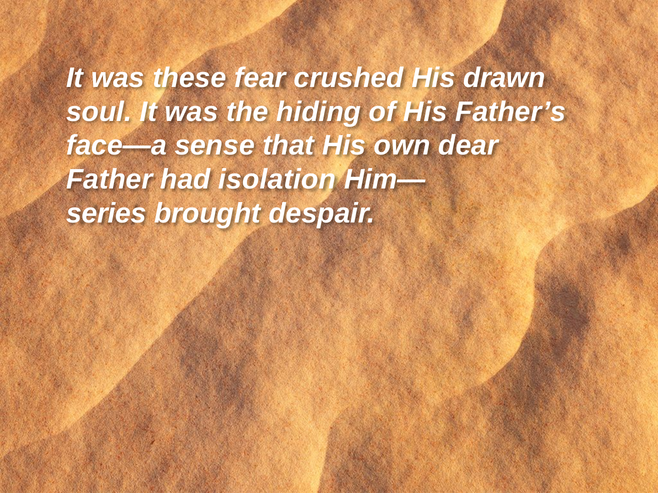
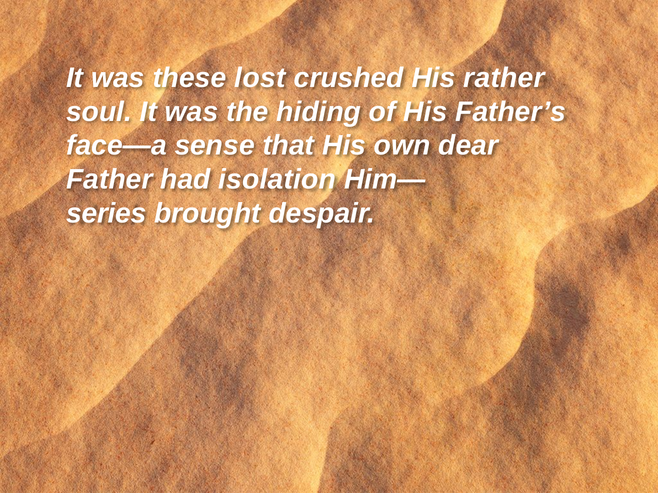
fear: fear -> lost (260, 78)
drawn: drawn -> rather (504, 78)
